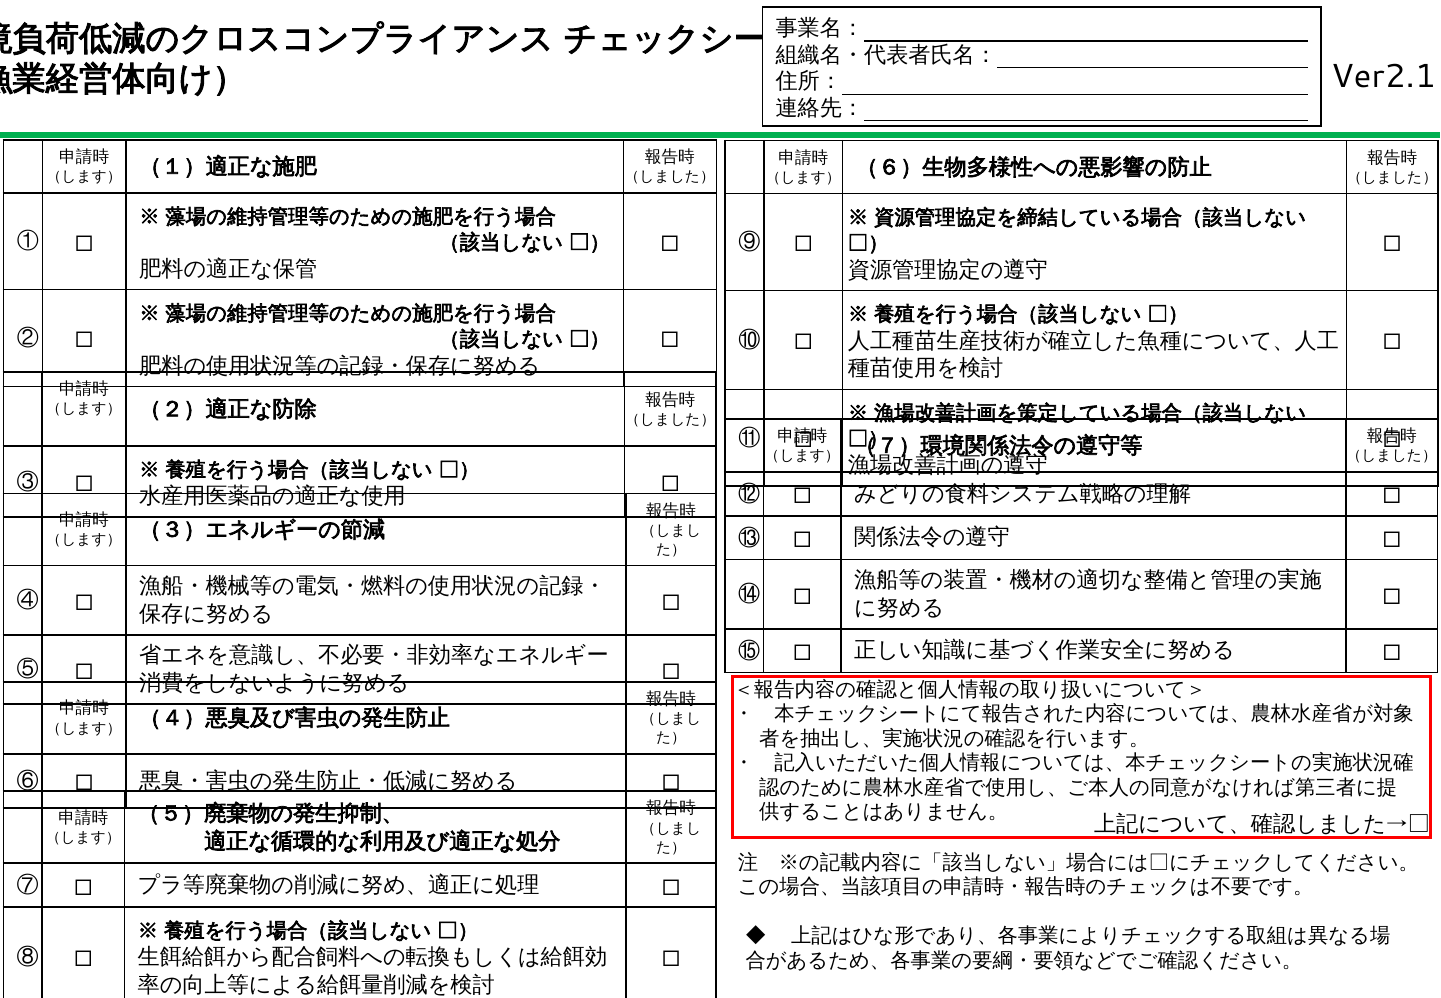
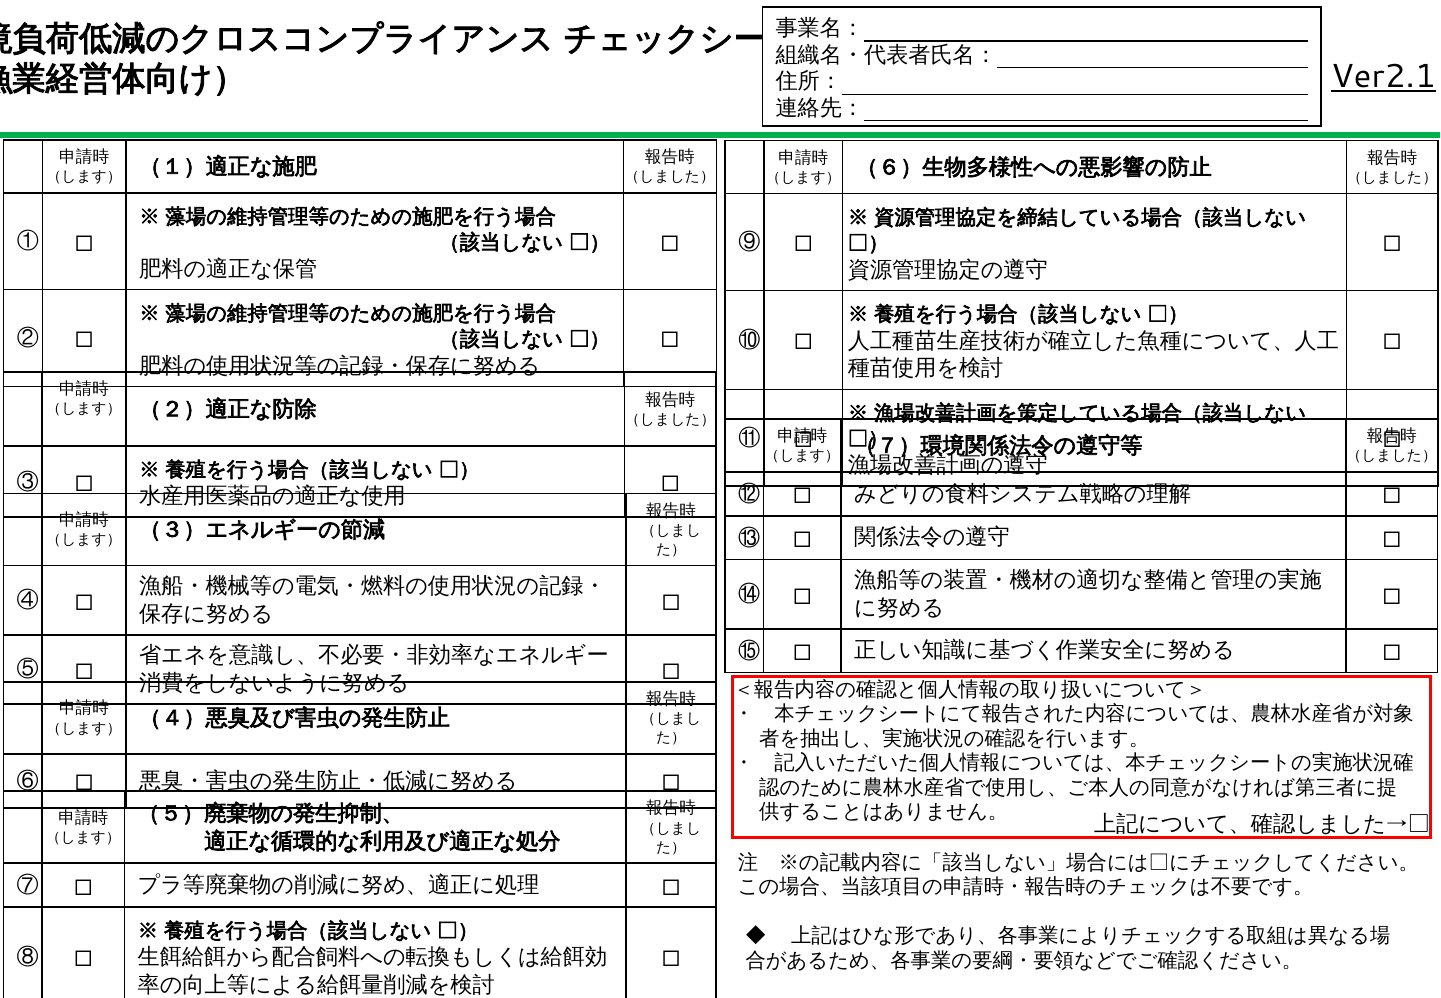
Ver2.1 underline: none -> present (1383, 76)
